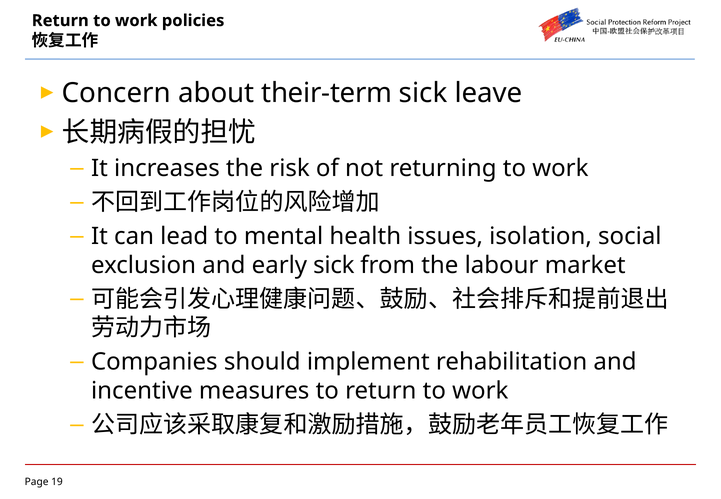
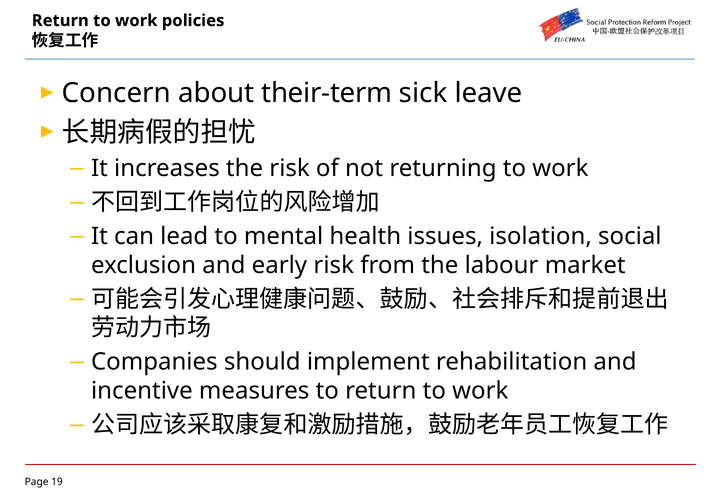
early sick: sick -> risk (334, 265)
